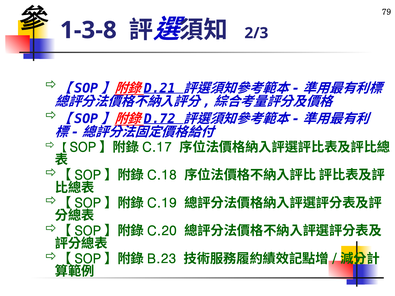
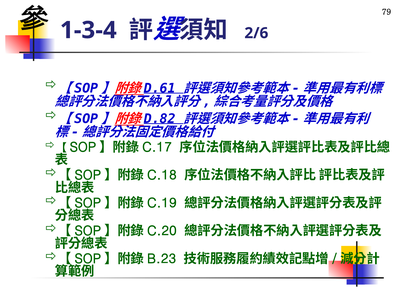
2/3: 2/3 -> 2/6 (256, 33)
1-3-8: 1-3-8 -> 1-3-4 (88, 30)
D.21: D.21 -> D.61 (160, 88)
D.72: D.72 -> D.82 (160, 119)
